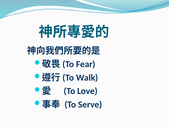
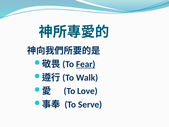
Fear underline: none -> present (86, 64)
